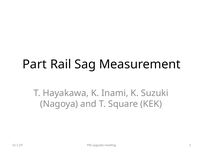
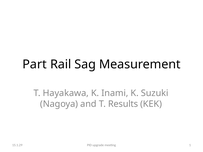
Square: Square -> Results (123, 104)
